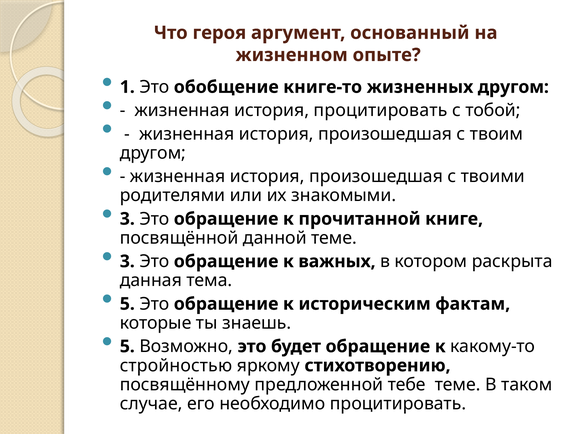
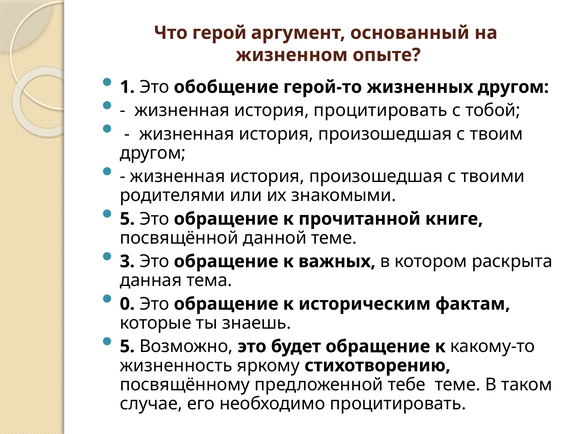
героя: героя -> герой (219, 33)
книге-то: книге-то -> герой-то (323, 87)
3: 3 -> 5 (127, 219)
5: 5 -> 0 (127, 304)
стройностью: стройностью -> жизненность (176, 366)
